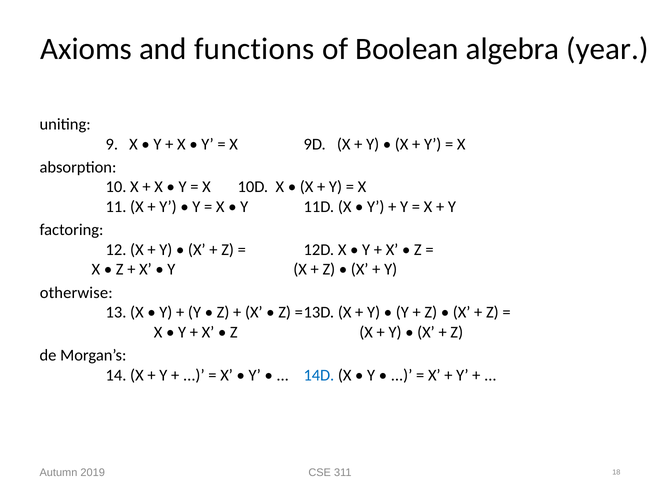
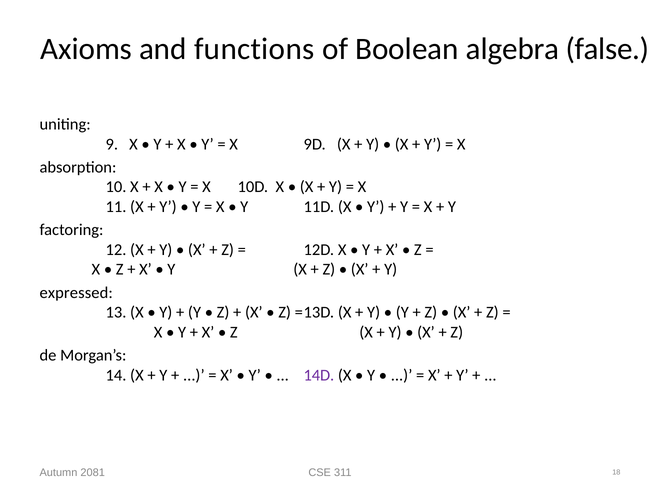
year: year -> false (607, 49)
otherwise: otherwise -> expressed (76, 293)
14D colour: blue -> purple (319, 375)
2019: 2019 -> 2081 (93, 473)
